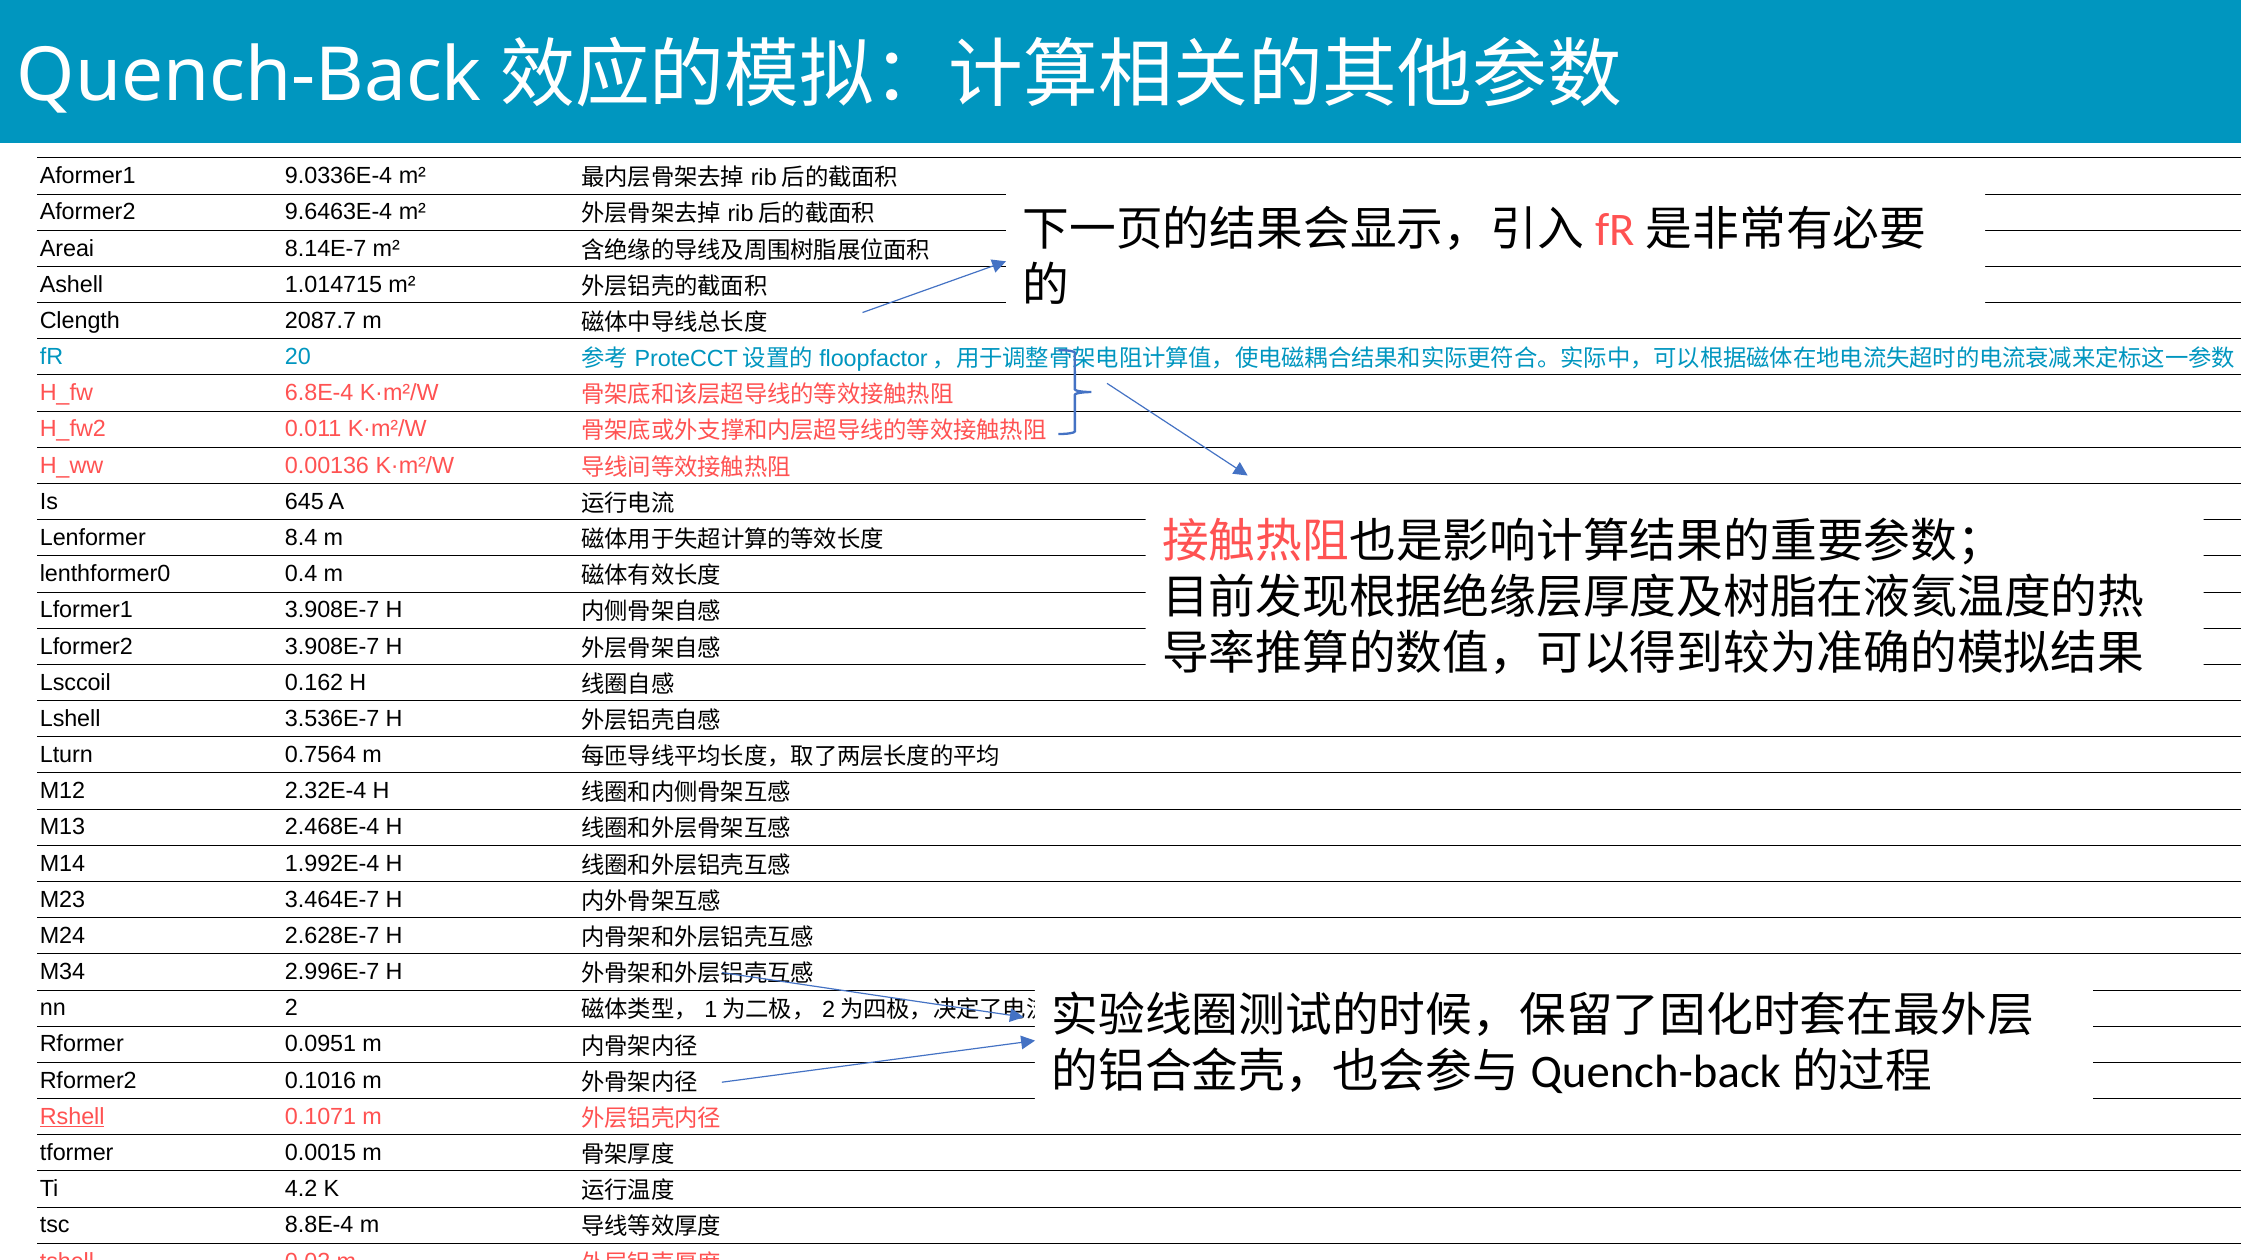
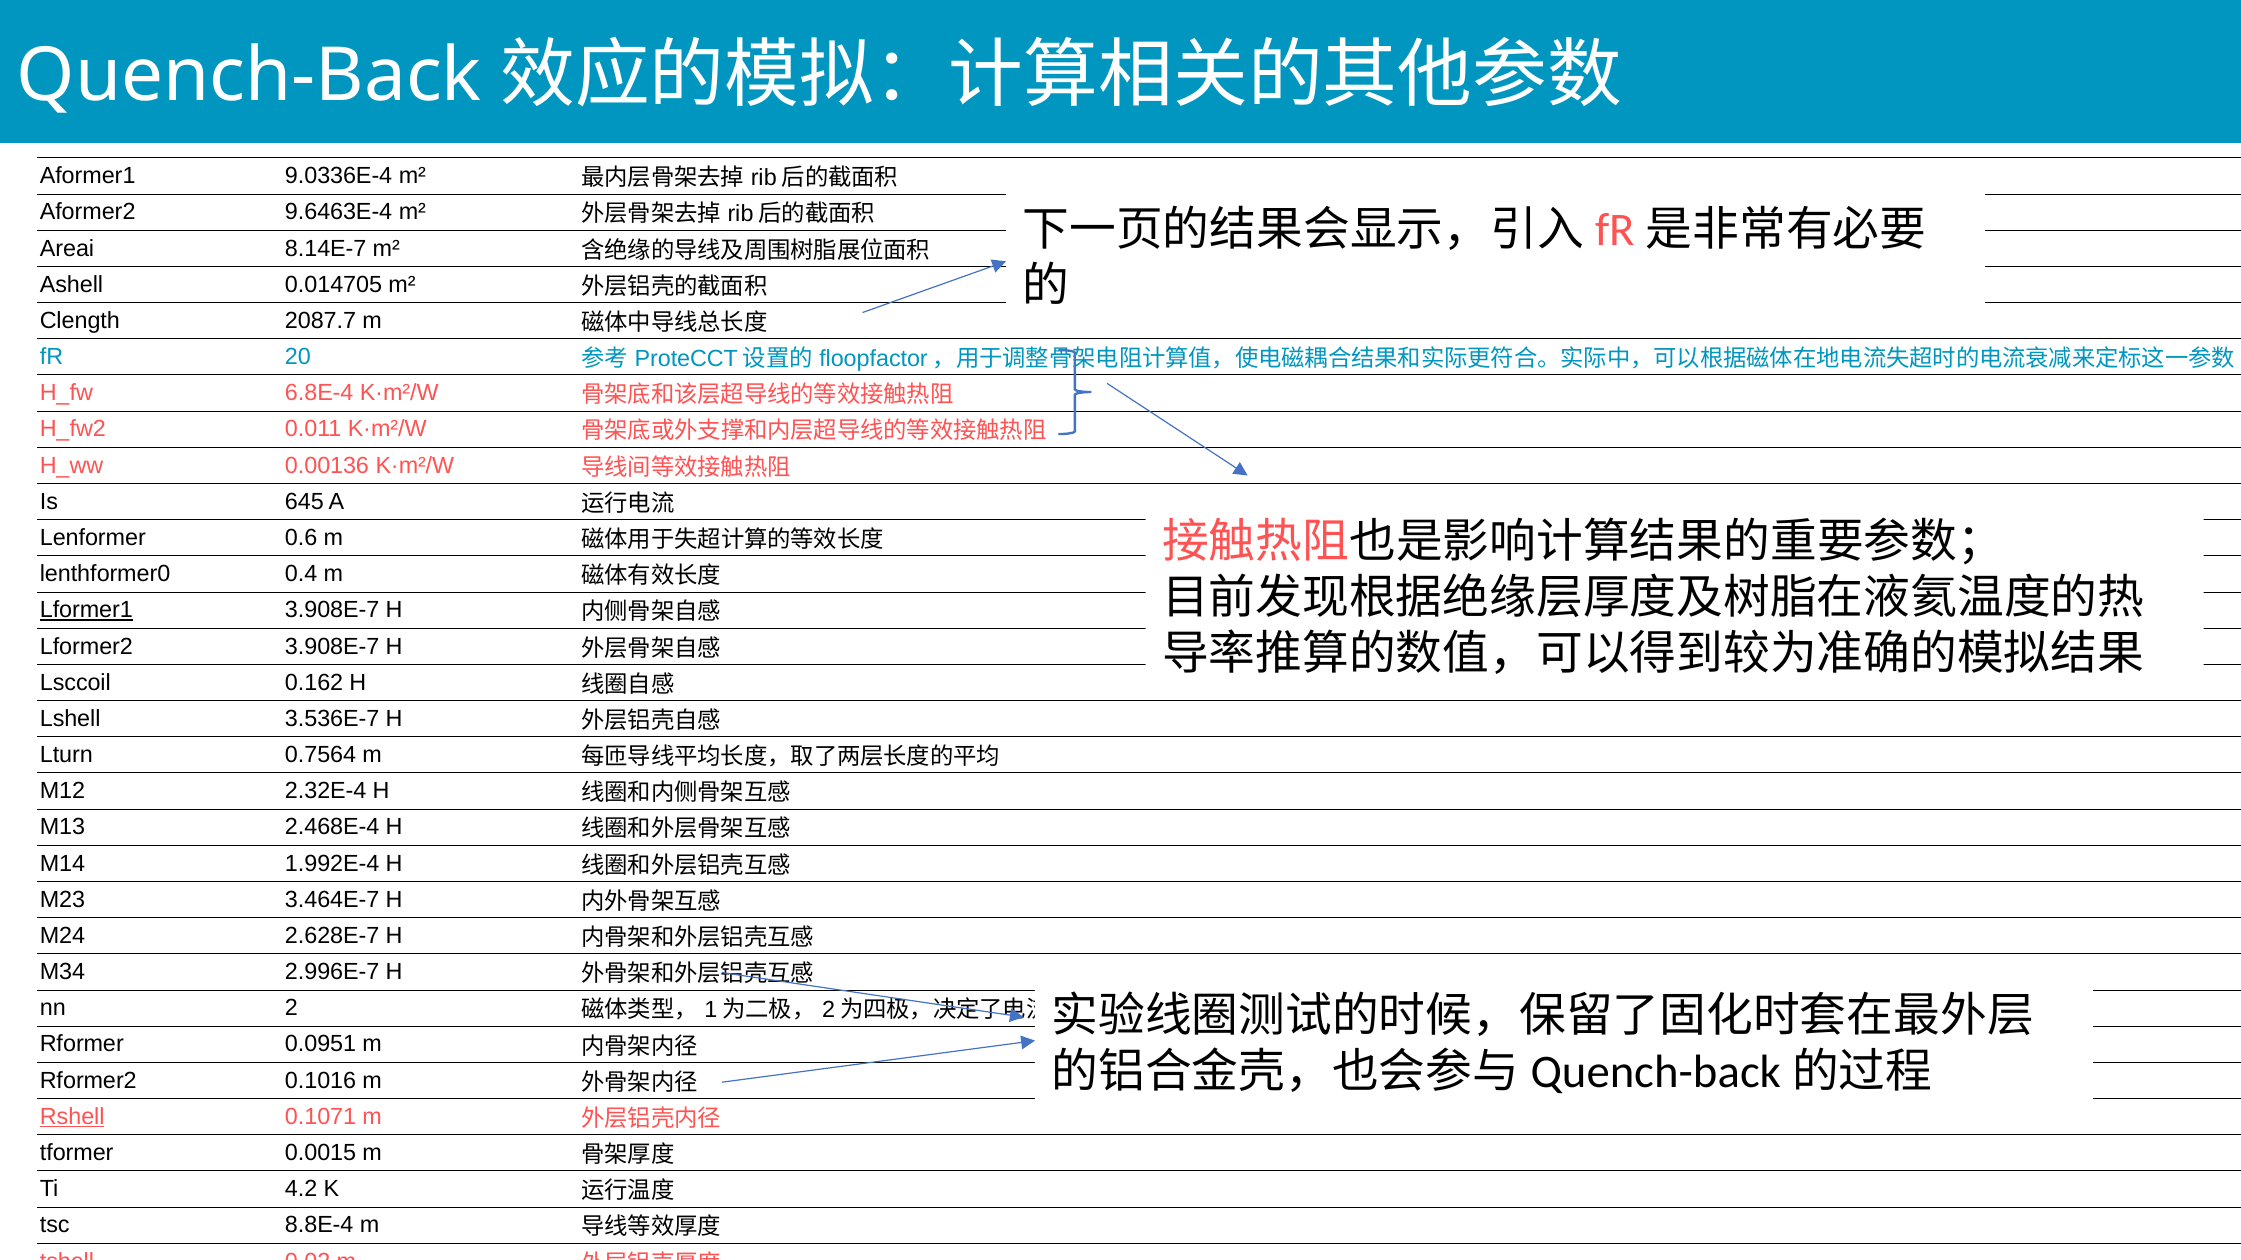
1.014715: 1.014715 -> 0.014705 (334, 285)
8.4: 8.4 -> 0.6 (301, 538)
Lformer1 underline: none -> present (86, 610)
